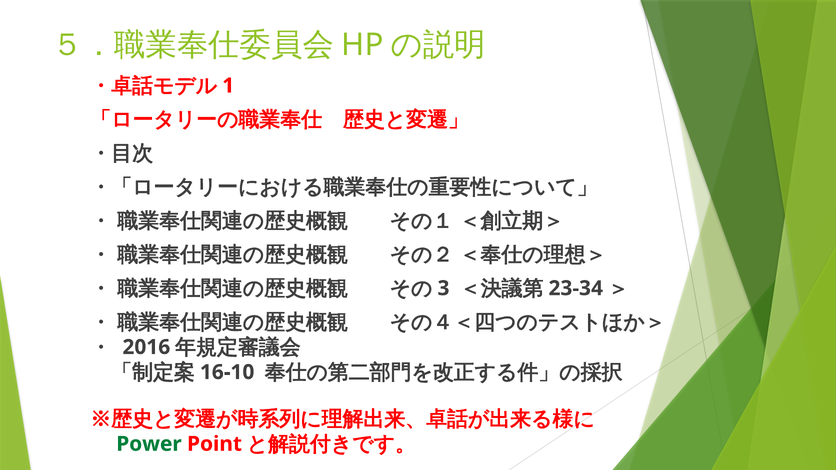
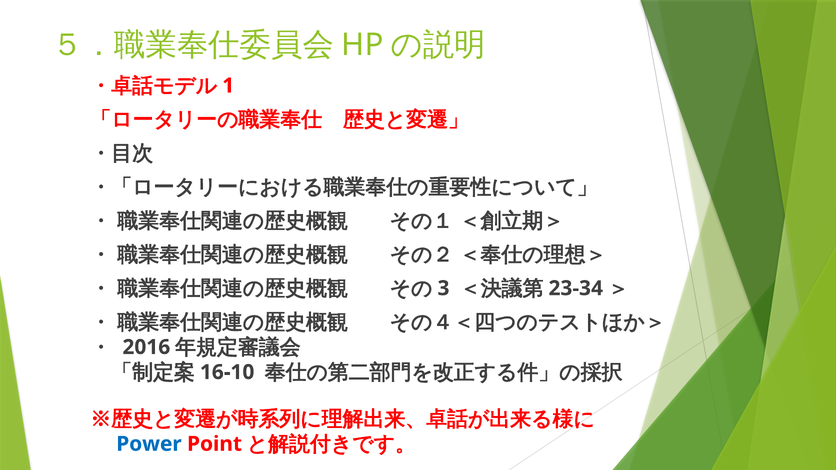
Power colour: green -> blue (149, 444)
